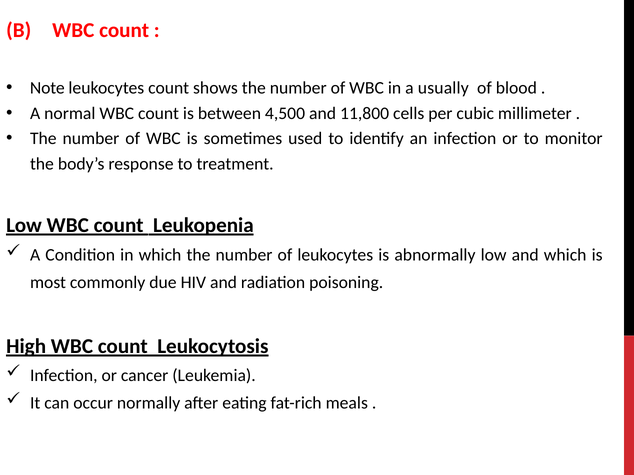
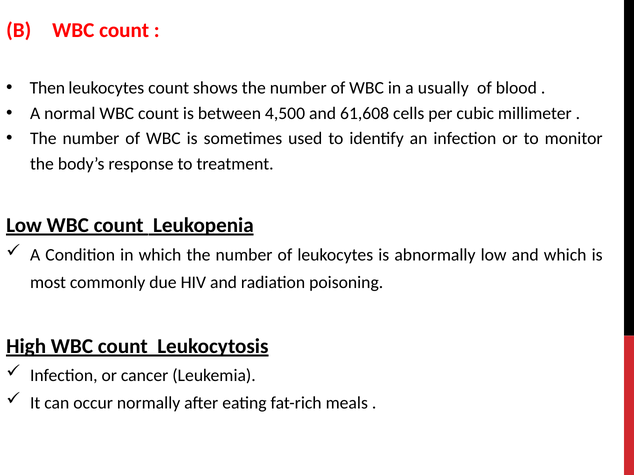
Note: Note -> Then (47, 88)
11,800: 11,800 -> 61,608 (365, 113)
